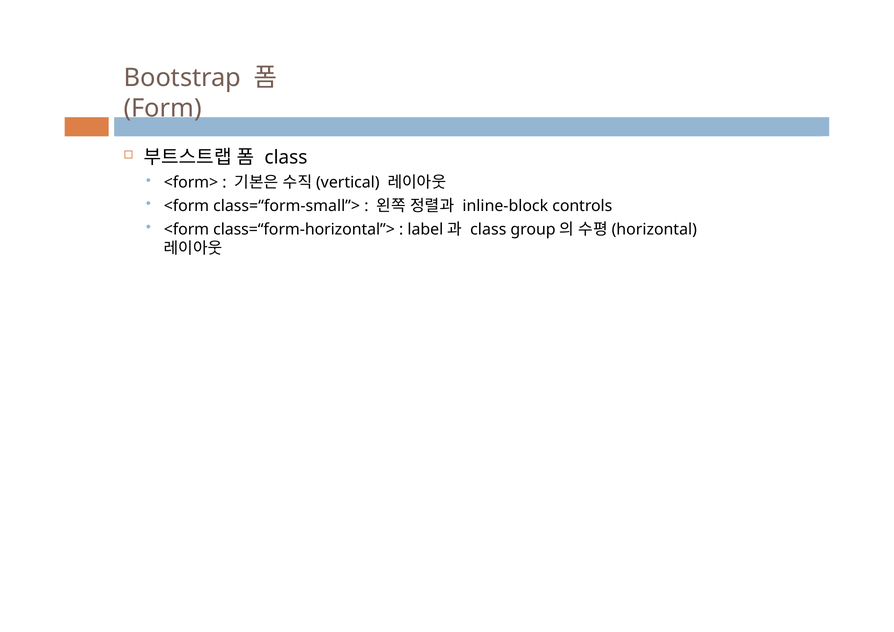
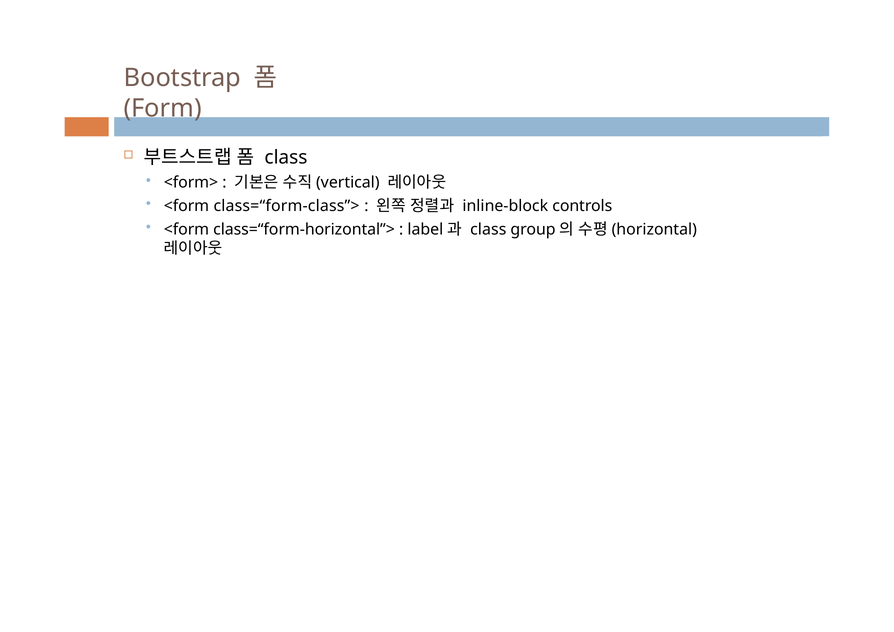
class=“form-small”>: class=“form-small”> -> class=“form-class”> (287, 206)
